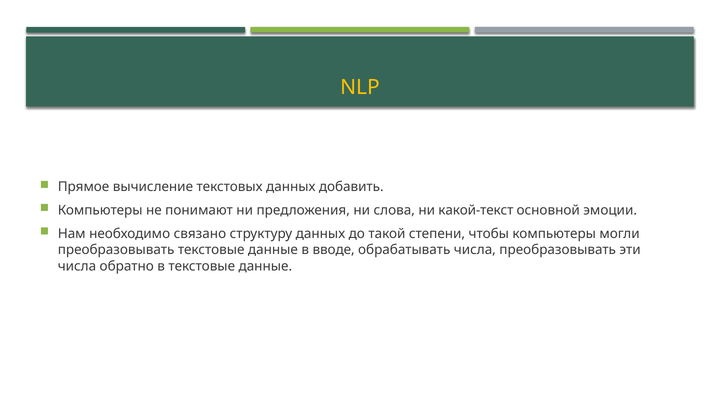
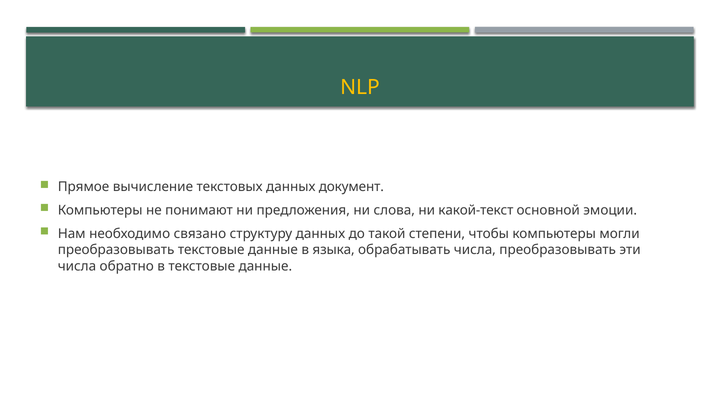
добавить: добавить -> документ (351, 187)
вводе: вводе -> языка (334, 250)
